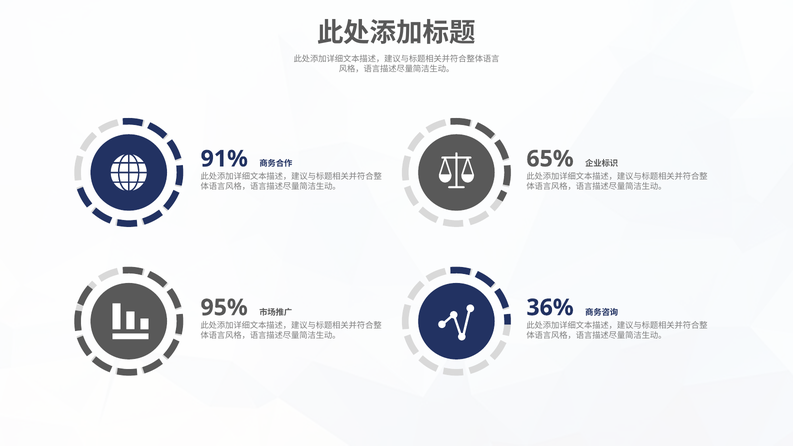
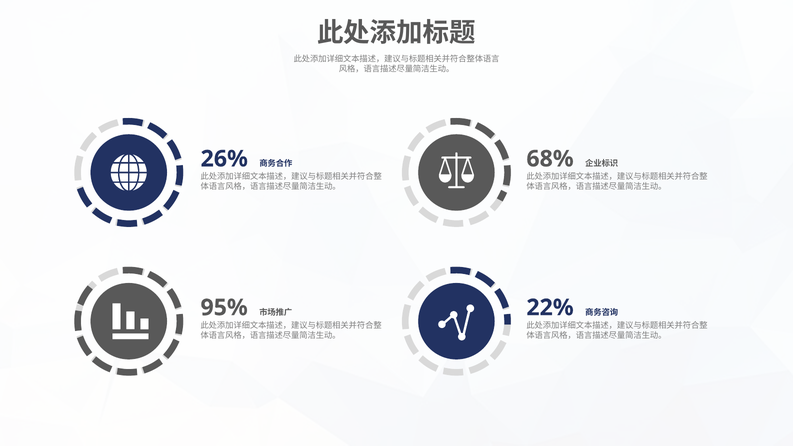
91%: 91% -> 26% (224, 159)
65%: 65% -> 68% (550, 159)
36%: 36% -> 22% (550, 308)
